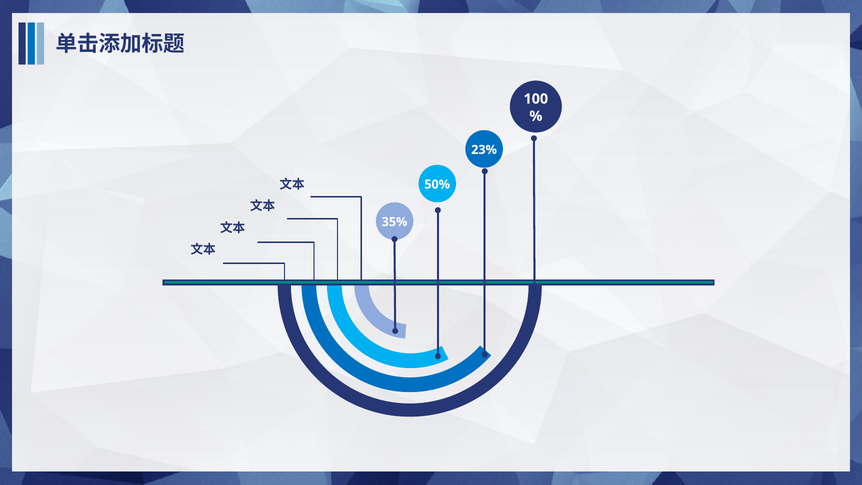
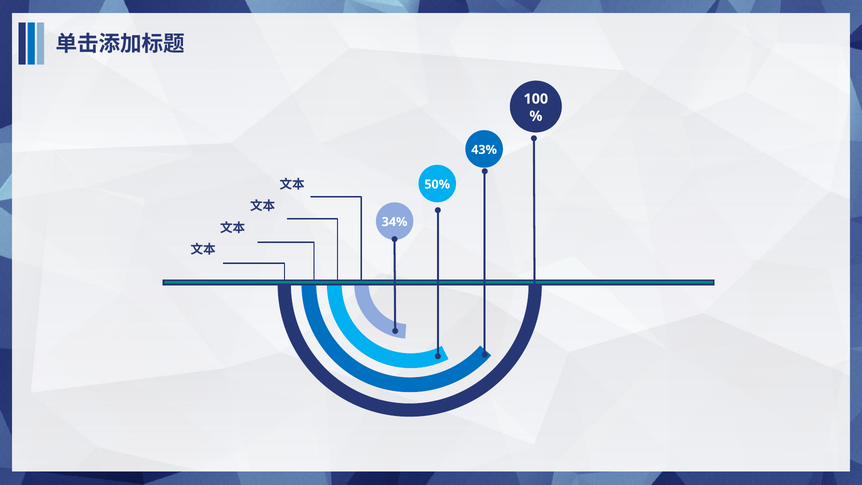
23%: 23% -> 43% (484, 150)
35%: 35% -> 34% (395, 222)
